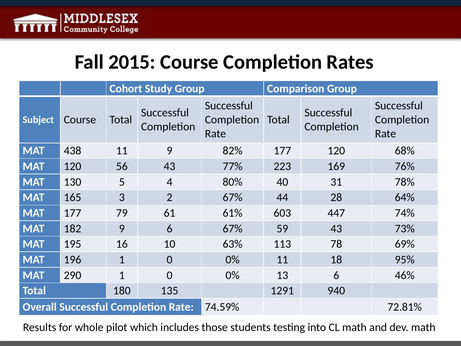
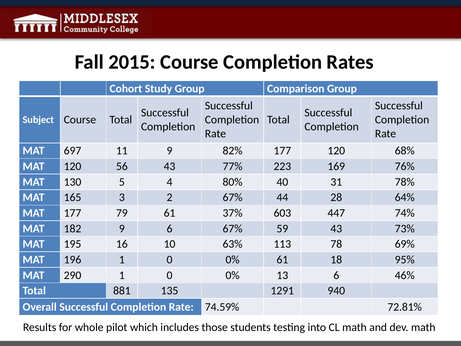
438: 438 -> 697 (73, 151)
61%: 61% -> 37% (233, 213)
0% 11: 11 -> 61 (282, 259)
180: 180 -> 881 (122, 291)
